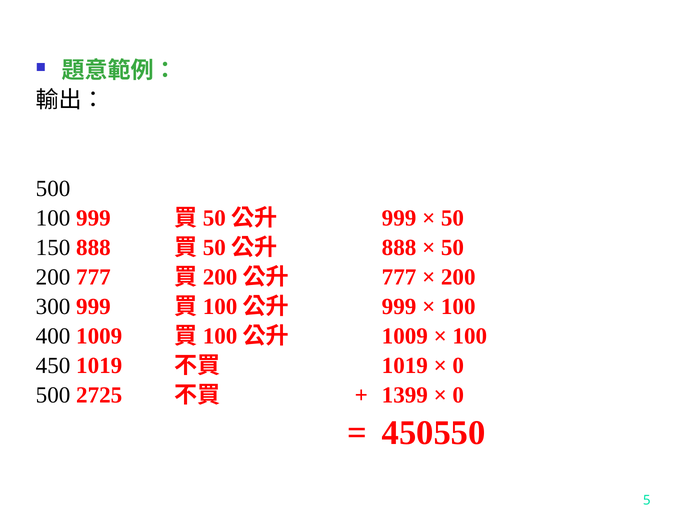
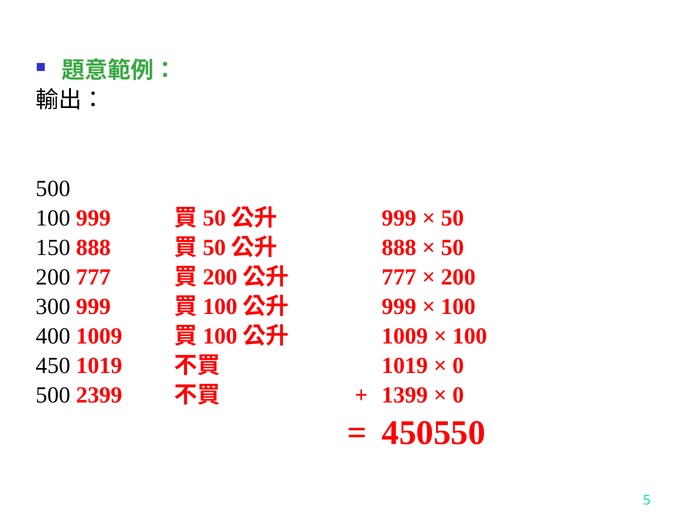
2725: 2725 -> 2399 (99, 395)
